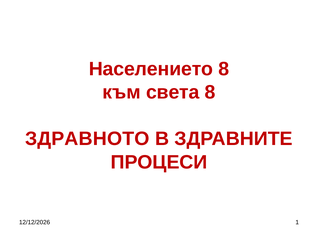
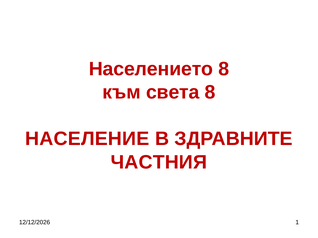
ЗДРАВНОТО: ЗДРАВНОТО -> НАСЕЛЕНИЕ (87, 139)
ПРОЦЕСИ: ПРОЦЕСИ -> ЧАСТНИЯ (159, 162)
